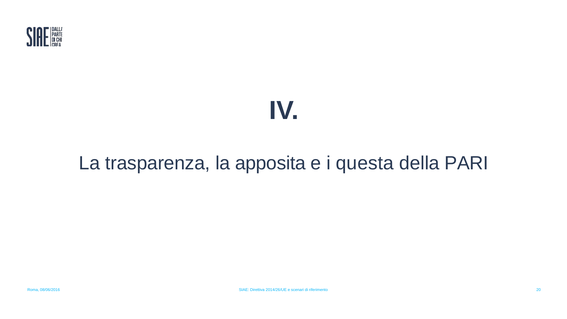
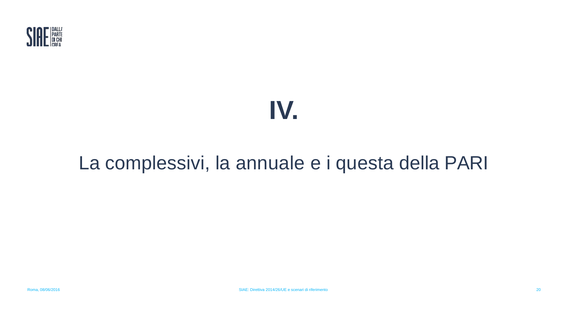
trasparenza: trasparenza -> complessivi (158, 163)
apposita: apposita -> annuale (270, 163)
